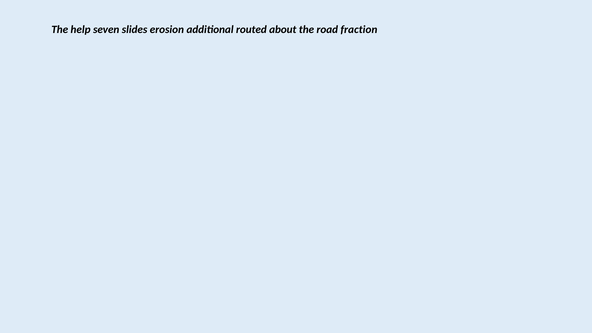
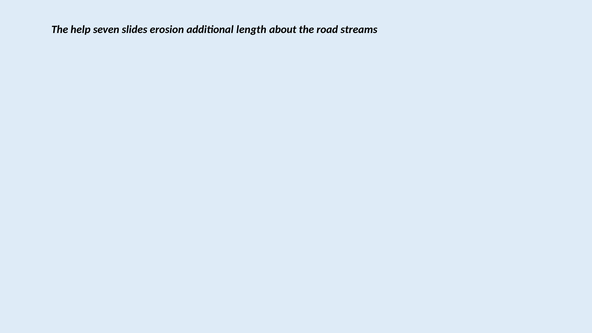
routed: routed -> length (251, 30)
fraction: fraction -> streams (359, 30)
